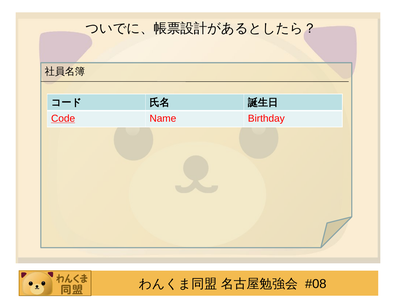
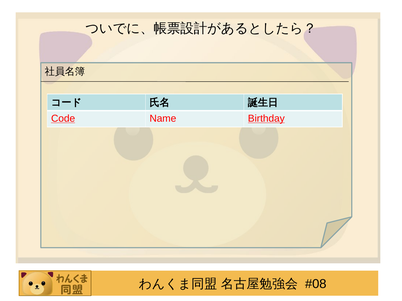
Birthday underline: none -> present (266, 119)
